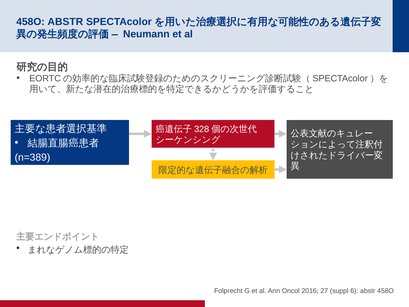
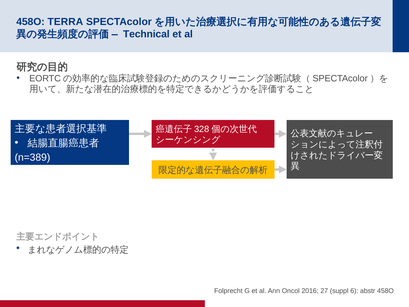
458O ABSTR: ABSTR -> TERRA (65, 22)
Neumann: Neumann -> Technical (146, 34)
